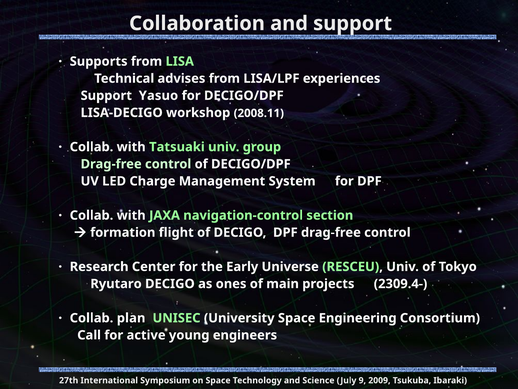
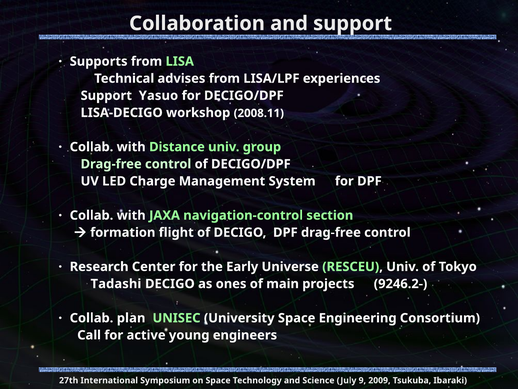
Tatsuaki: Tatsuaki -> Distance (177, 147)
Ryutaro: Ryutaro -> Tadashi (116, 283)
2309.4-: 2309.4- -> 9246.2- (401, 283)
